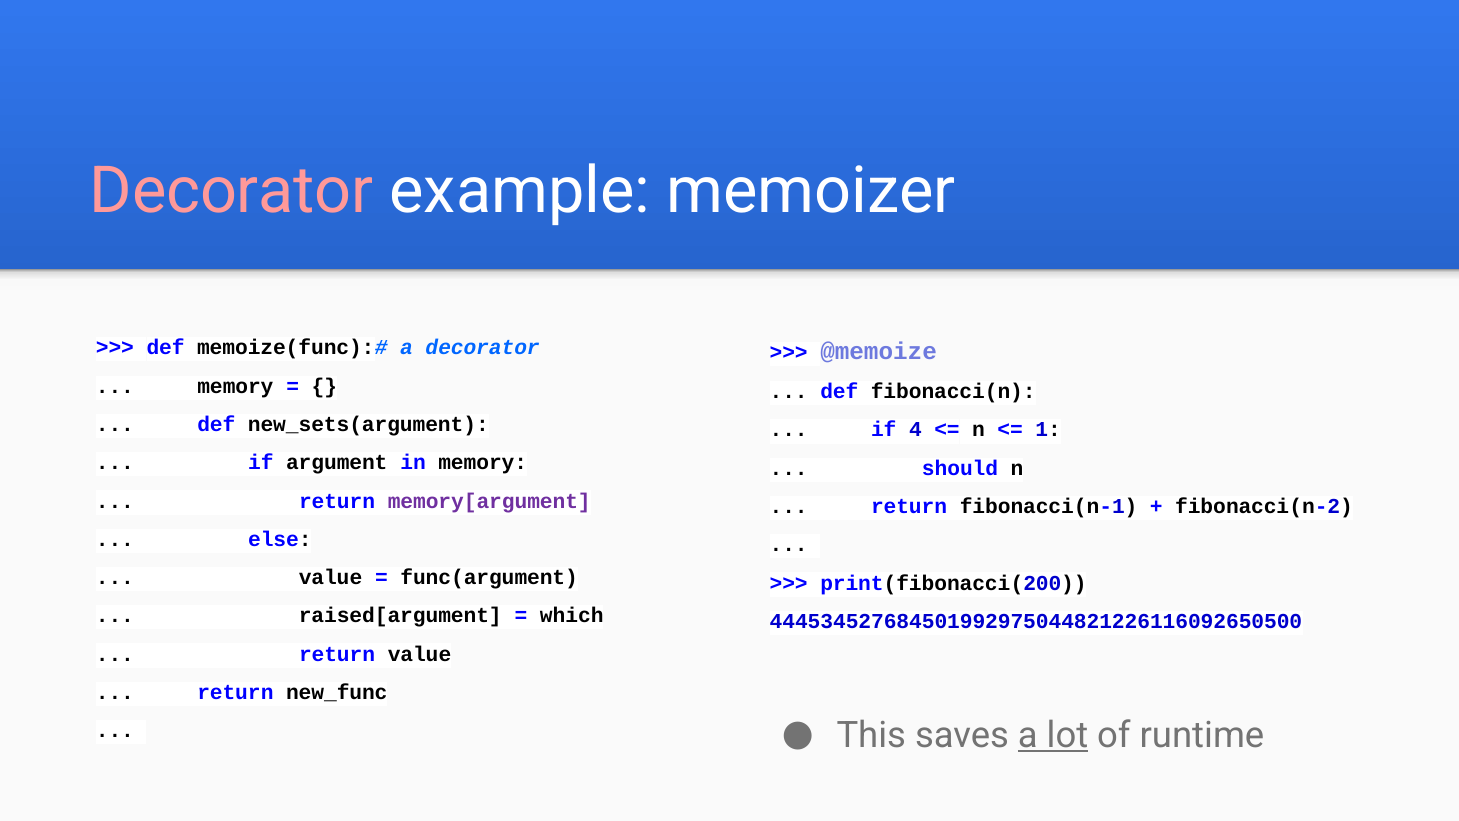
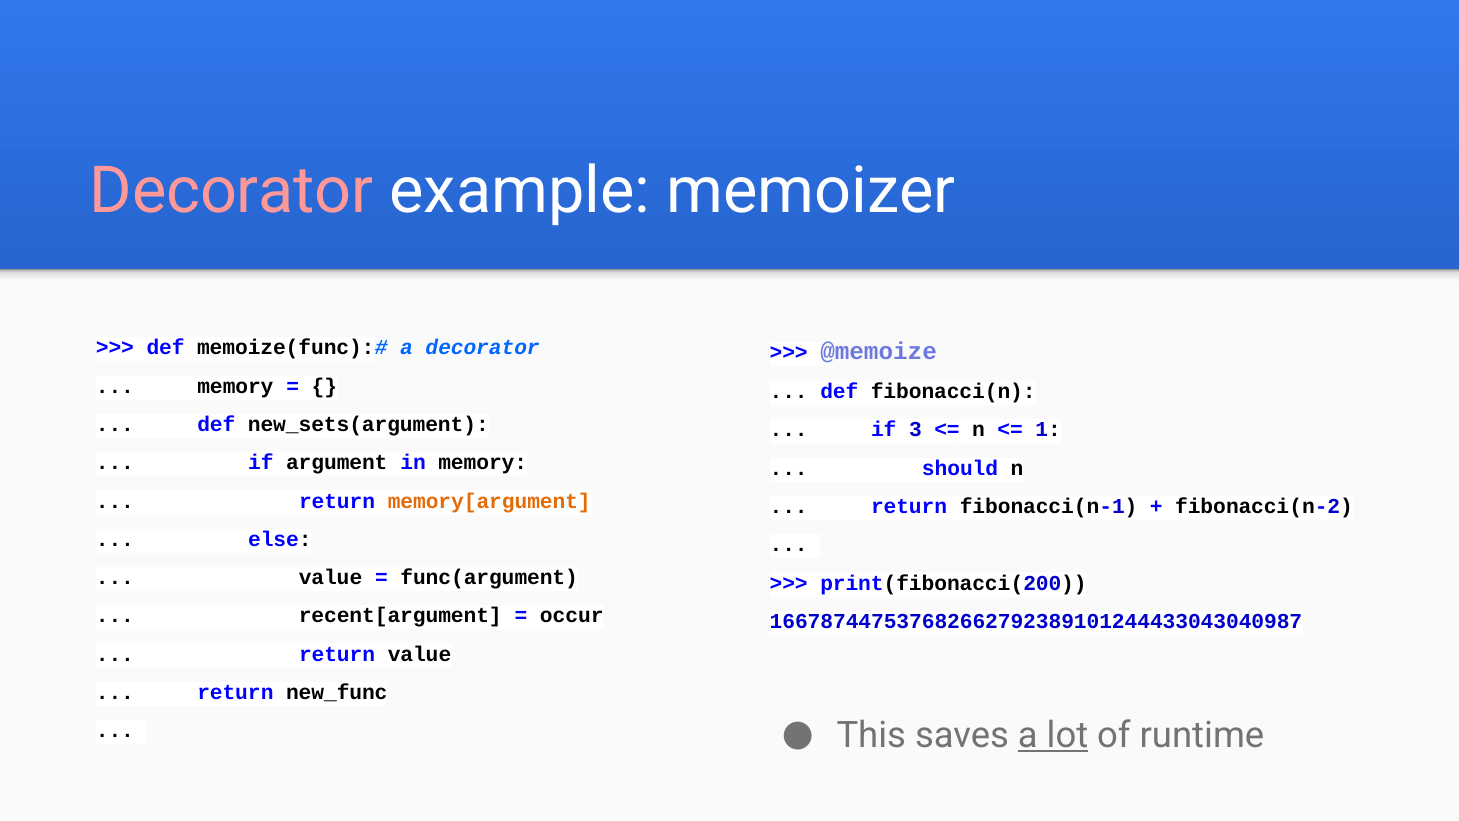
4: 4 -> 3 (915, 430)
memory[argument colour: purple -> orange (489, 501)
raised[argument: raised[argument -> recent[argument (400, 616)
which: which -> occur (572, 616)
444534527684501992975044821226116092650500: 444534527684501992975044821226116092650500 -> 166787447537682662792389101244433043040987 (1036, 621)
